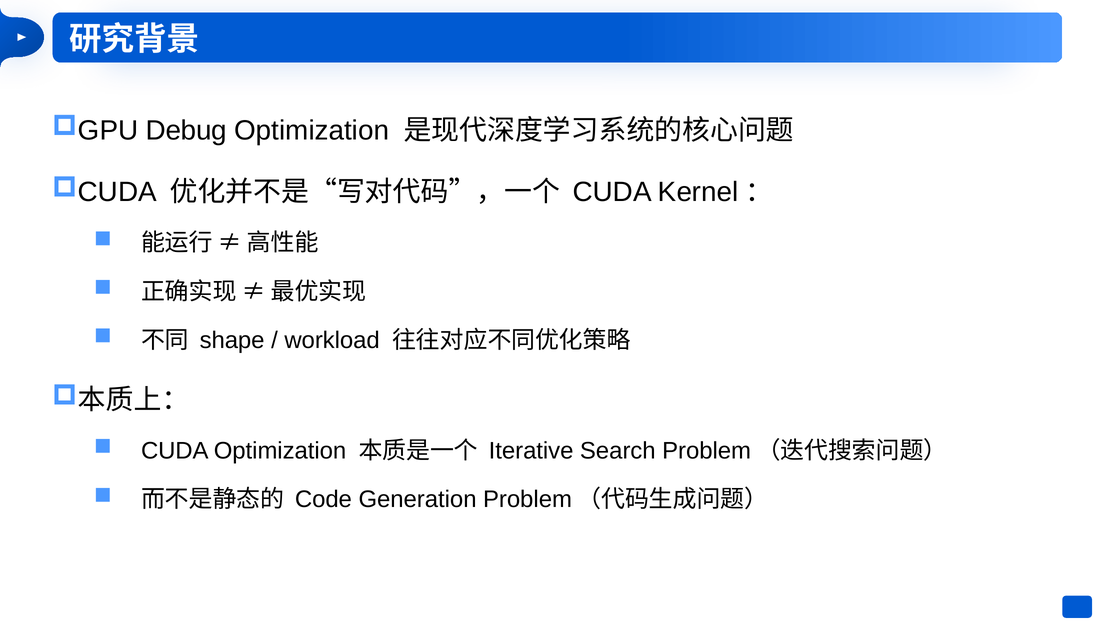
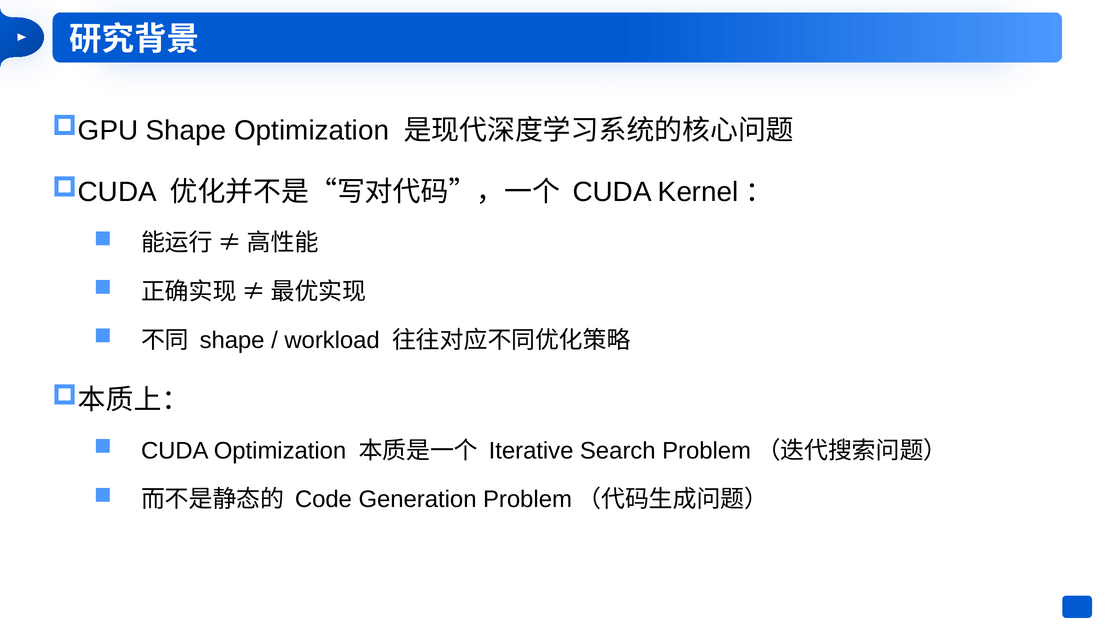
Debug: Debug -> Shape (186, 130)
